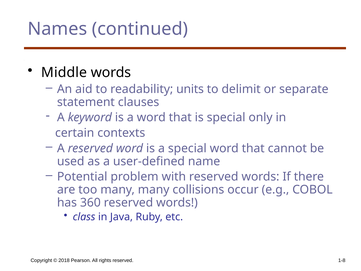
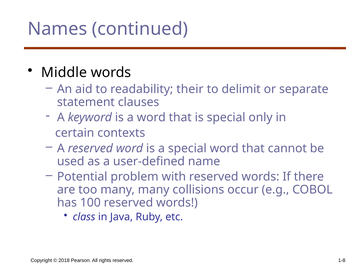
units: units -> their (190, 89)
360: 360 -> 100 (90, 203)
